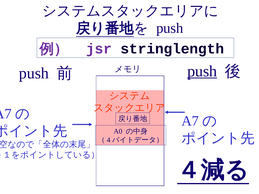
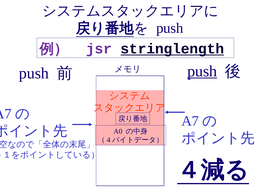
stringlength underline: none -> present (172, 49)
